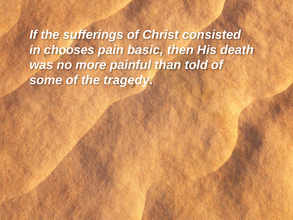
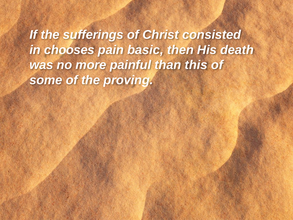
told: told -> this (196, 65)
tragedy: tragedy -> proving (128, 80)
